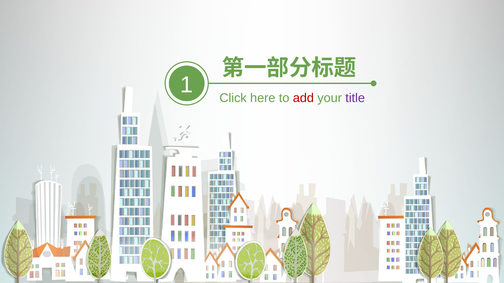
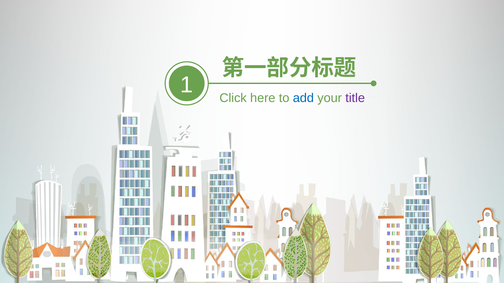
add colour: red -> blue (303, 98)
